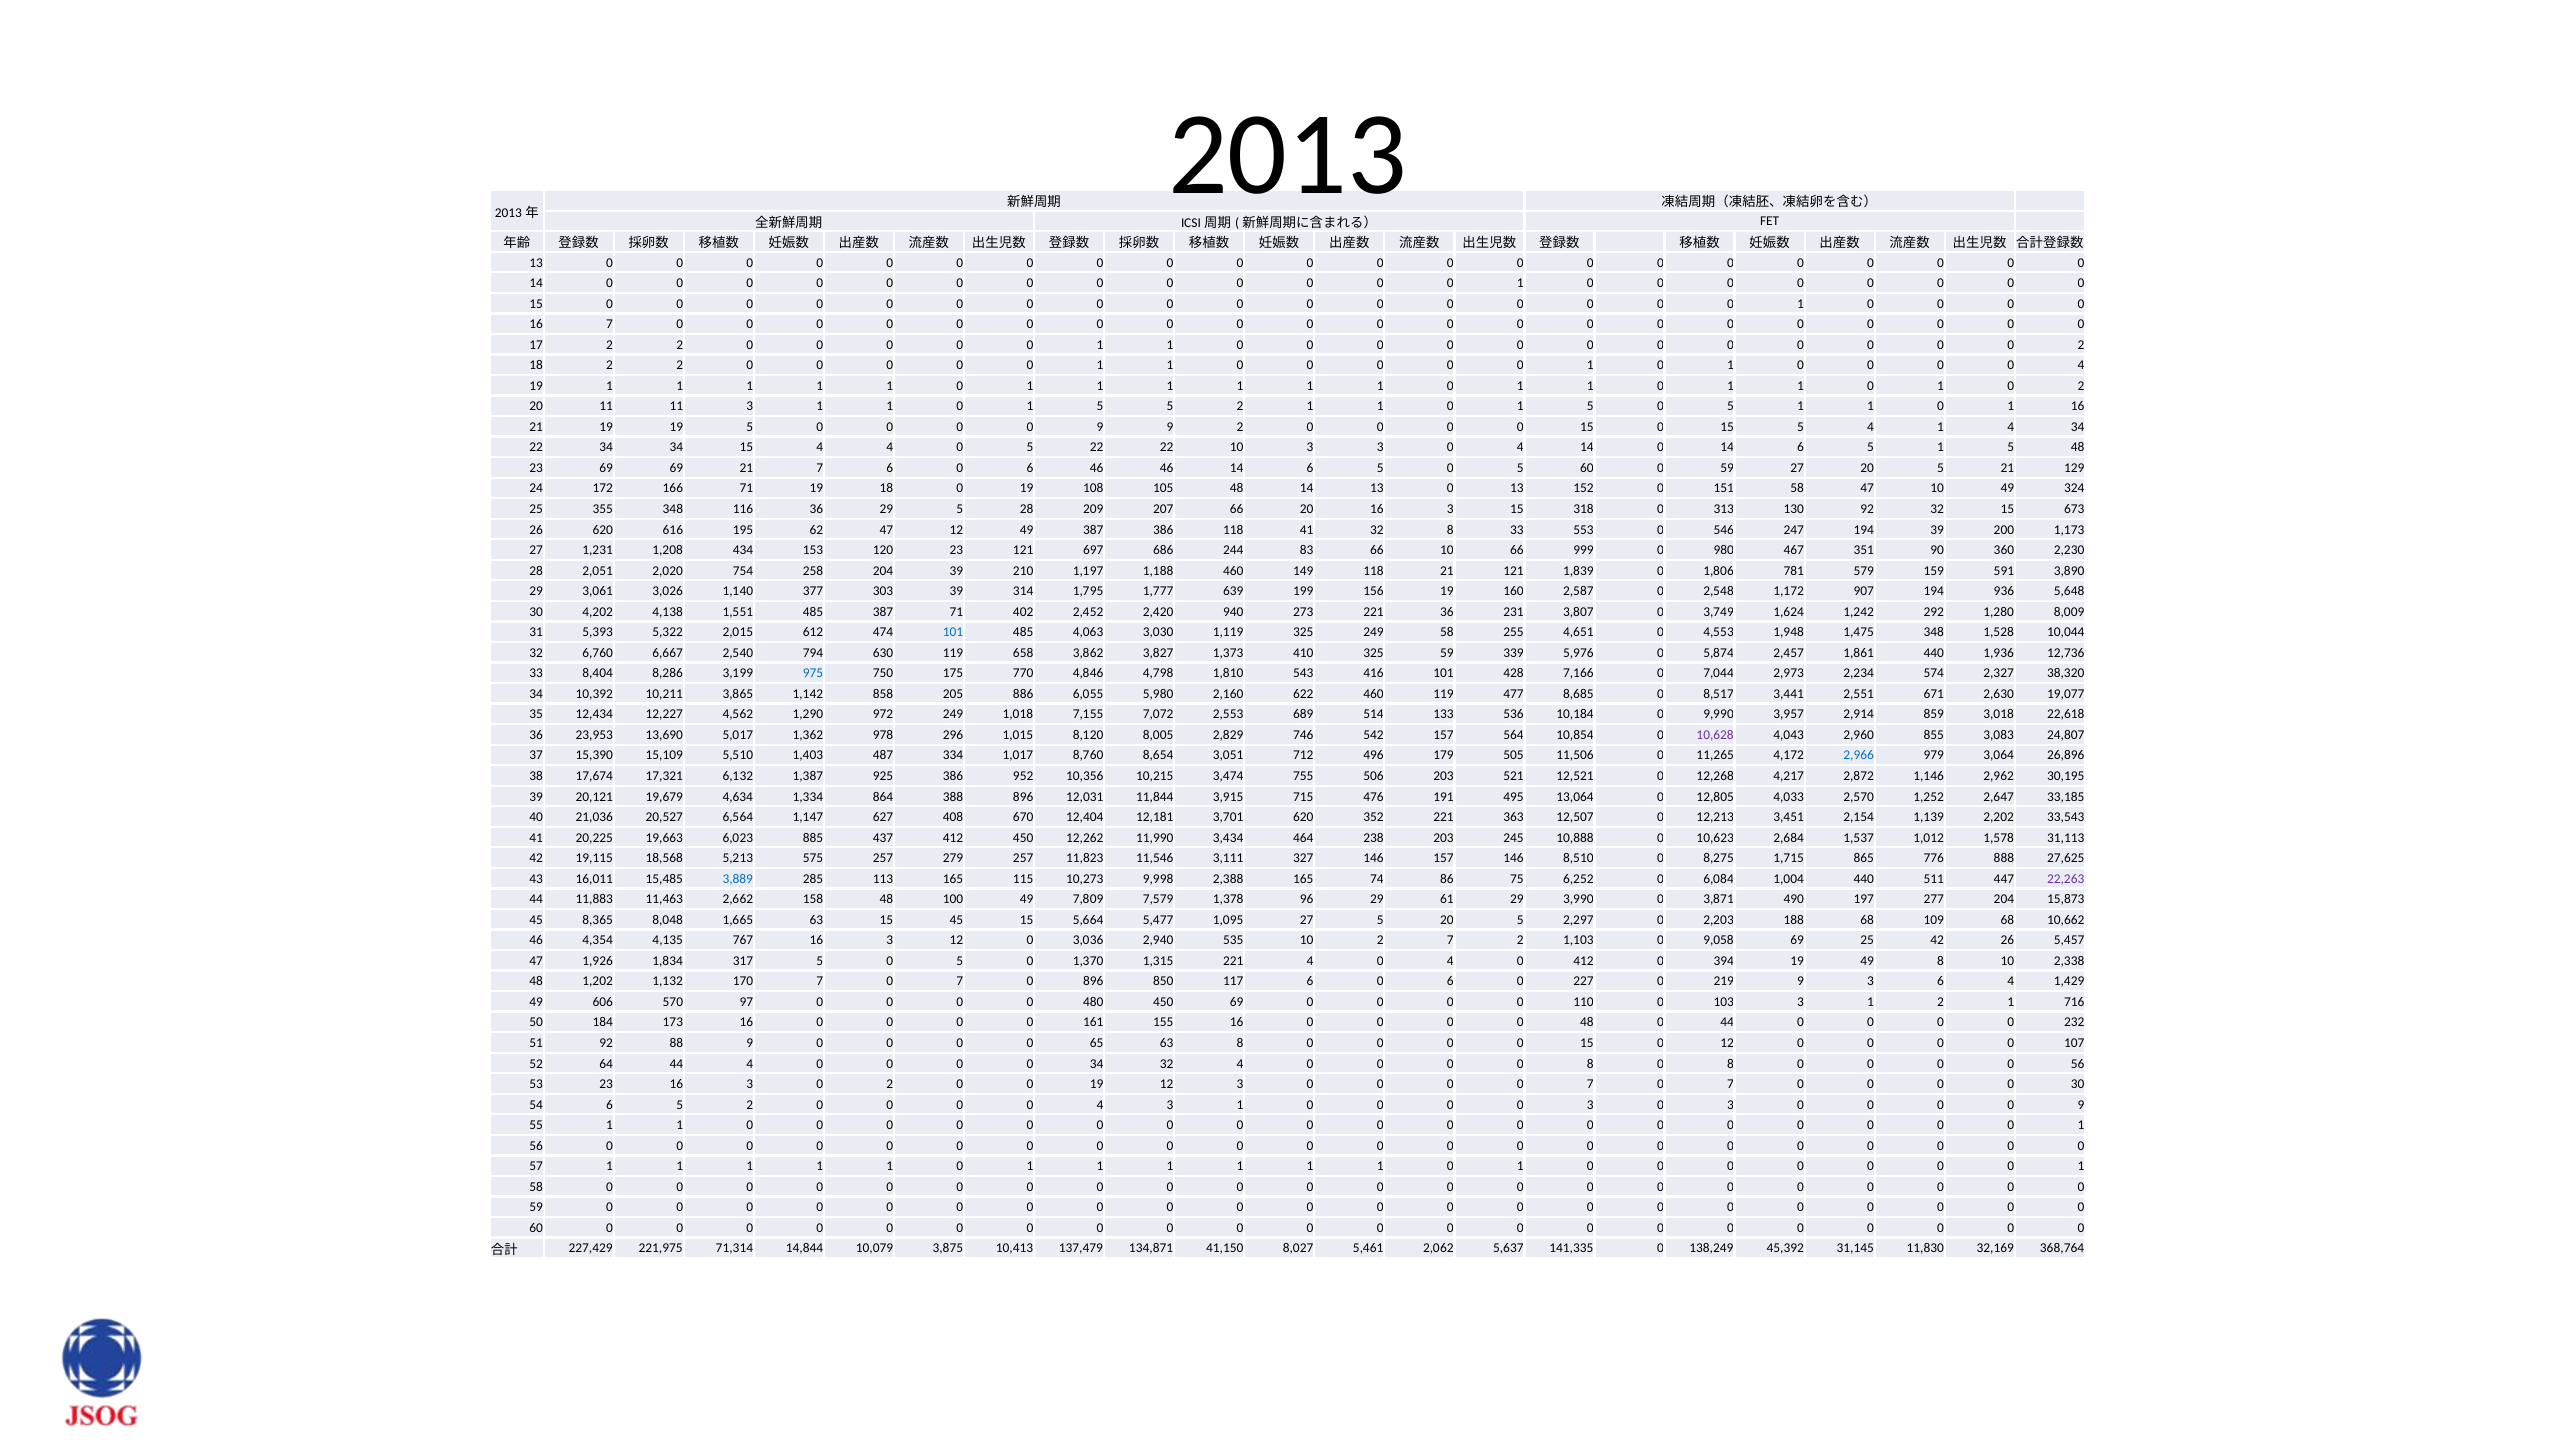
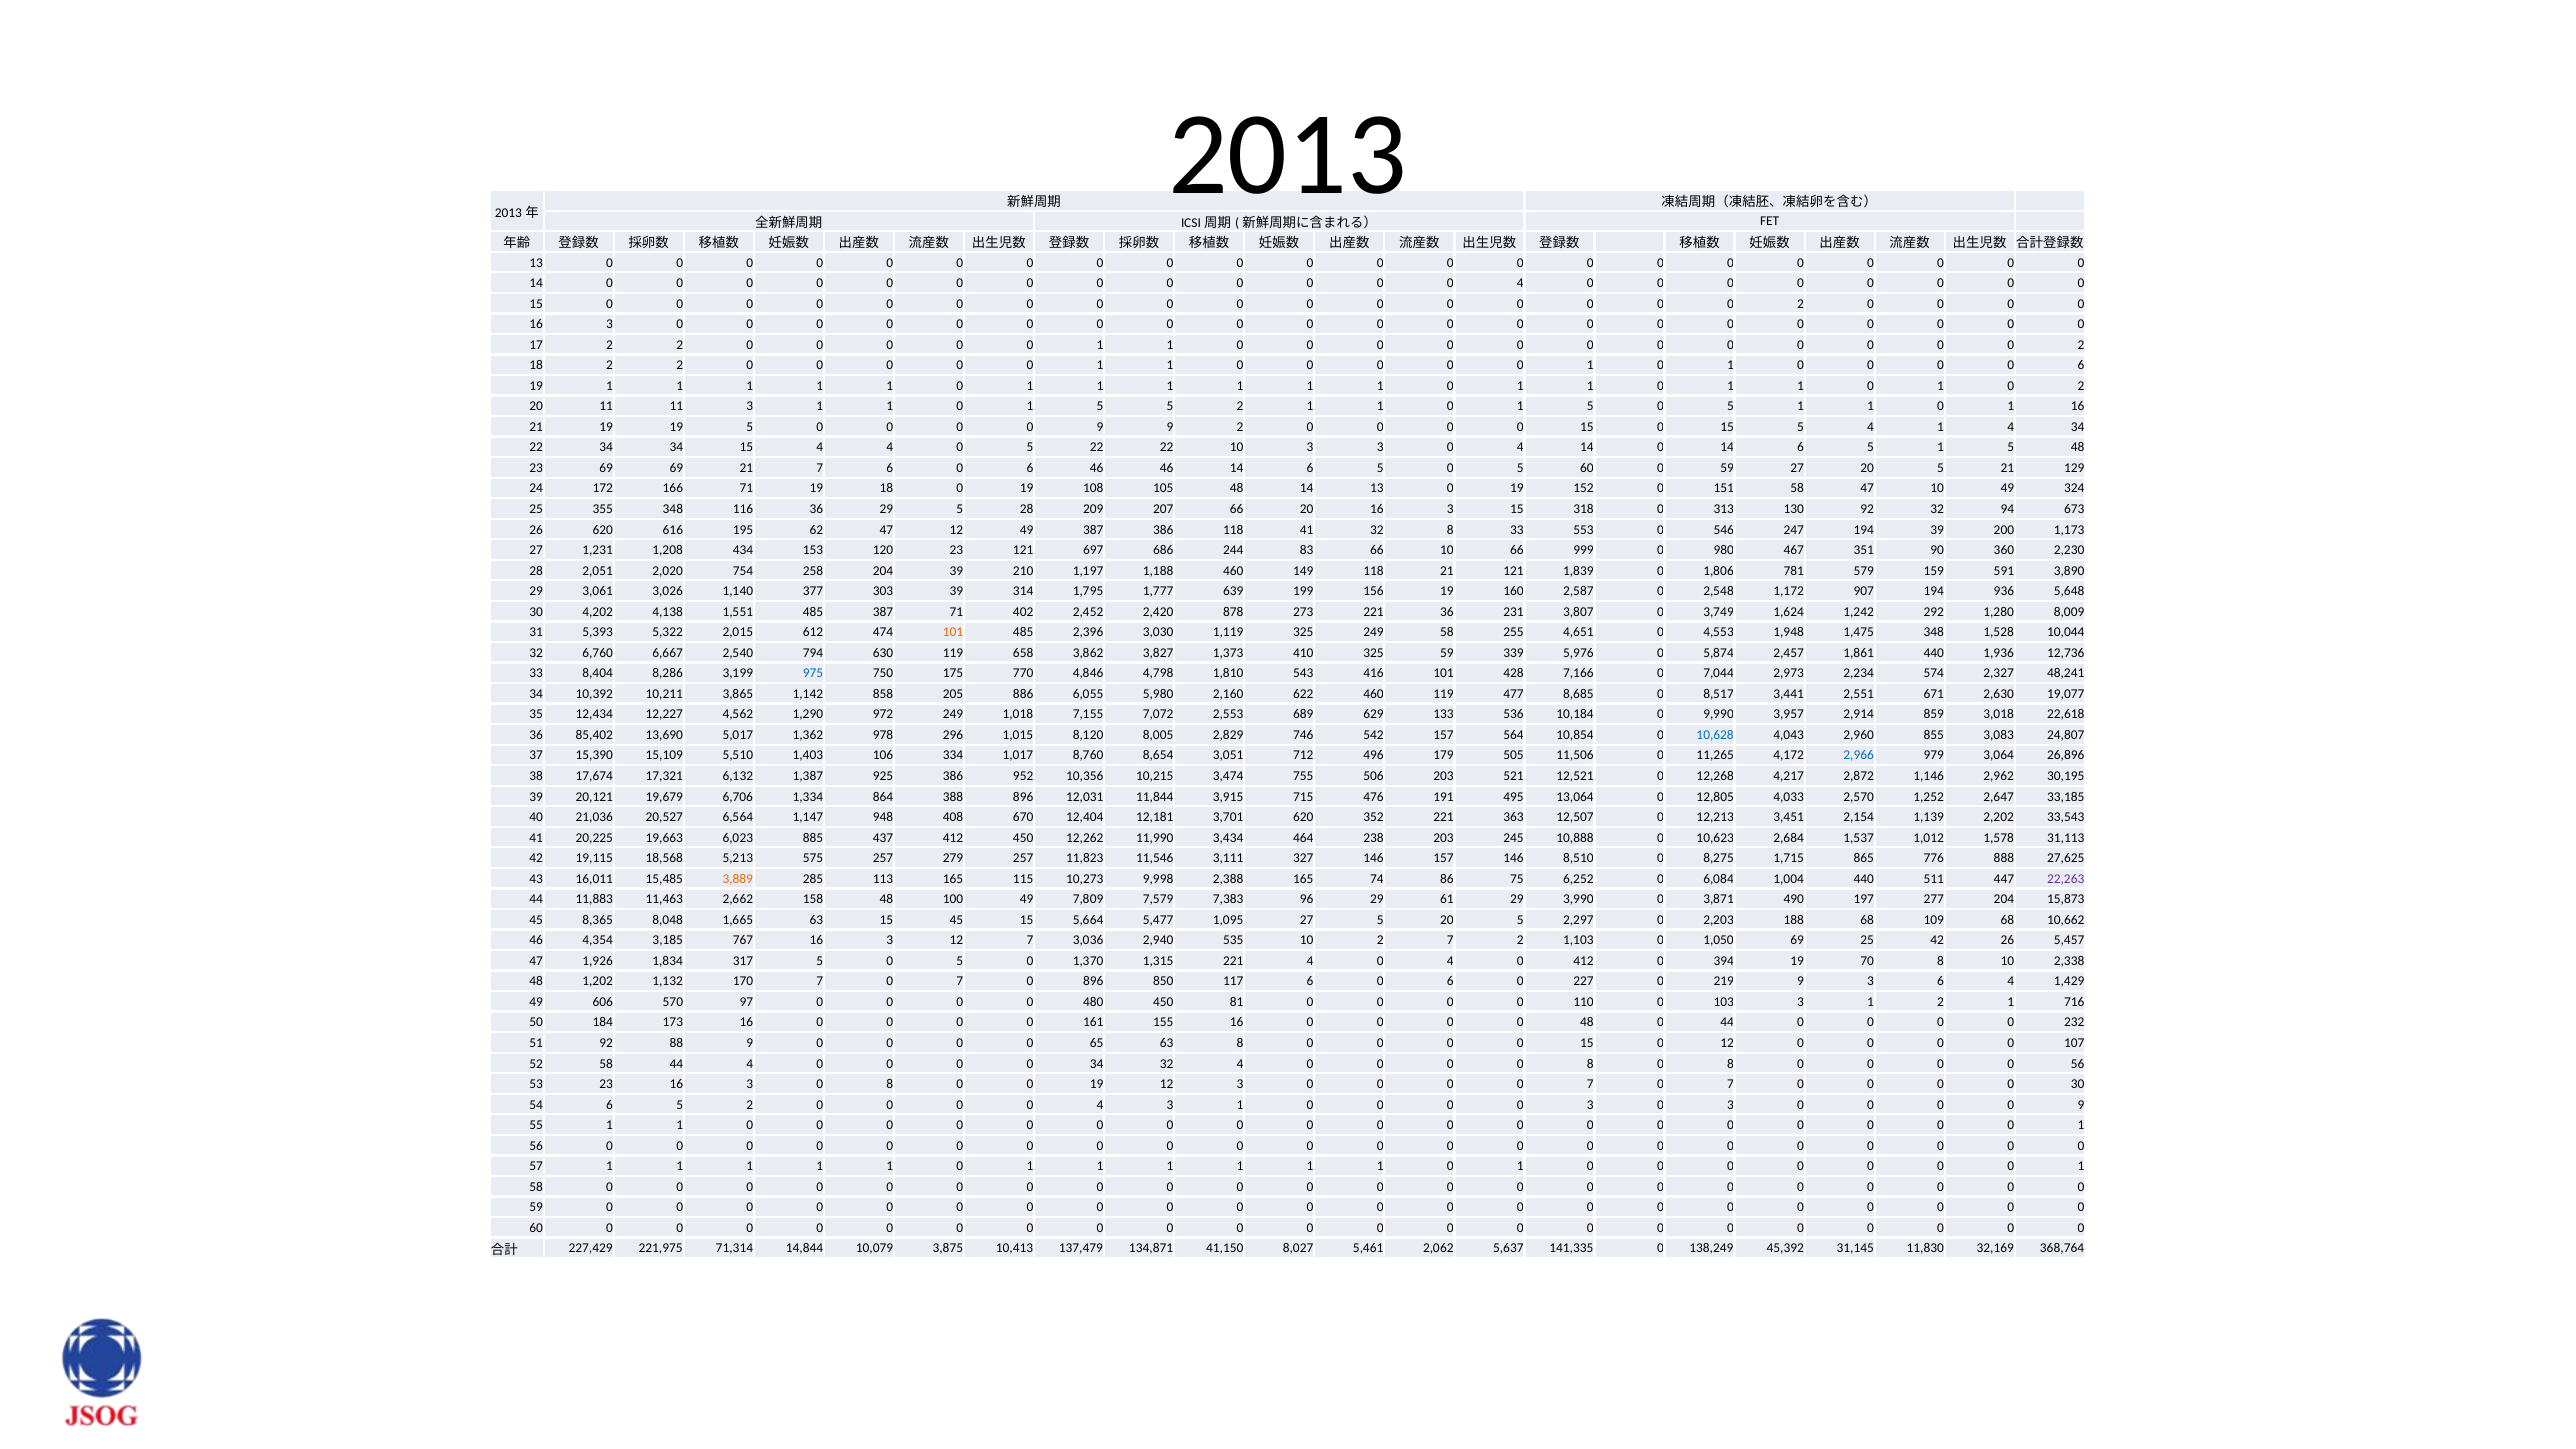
1: 1 -> 4 (1520, 283)
1: 1 -> 2 (1801, 304)
7: 7 -> 3 (610, 324)
4: 4 -> 6 (2081, 365)
13 0 13: 13 -> 19 (1517, 489)
32 15: 15 -> 94 (2007, 509)
940: 940 -> 878 (1233, 612)
101 colour: blue -> orange (953, 632)
4,063: 4,063 -> 2,396 (1088, 632)
38,320: 38,320 -> 48,241 (2066, 673)
514: 514 -> 629 (1373, 714)
23,953: 23,953 -> 85,402 (594, 735)
10,628 colour: purple -> blue (1715, 735)
487: 487 -> 106 (883, 756)
4,634: 4,634 -> 6,706 (738, 797)
627: 627 -> 948 (883, 817)
3,889 colour: blue -> orange (738, 879)
1,378: 1,378 -> 7,383 (1228, 899)
4,135: 4,135 -> 3,185 (668, 940)
3 12 0: 0 -> 7 (1030, 940)
9,058: 9,058 -> 1,050 (1719, 940)
19 49: 49 -> 70 (1867, 961)
450 69: 69 -> 81 (1237, 1002)
52 64: 64 -> 58 (606, 1064)
3 0 2: 2 -> 8 (890, 1084)
